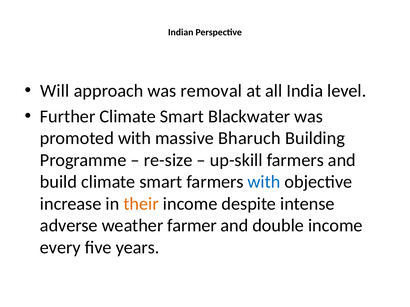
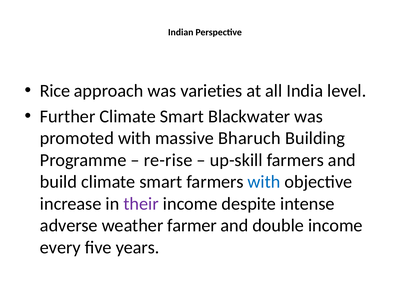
Will: Will -> Rice (55, 91)
removal: removal -> varieties (211, 91)
re-size: re-size -> re-rise (168, 160)
their colour: orange -> purple (141, 204)
